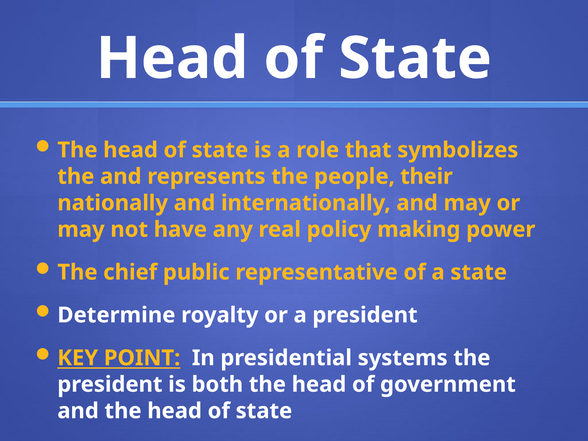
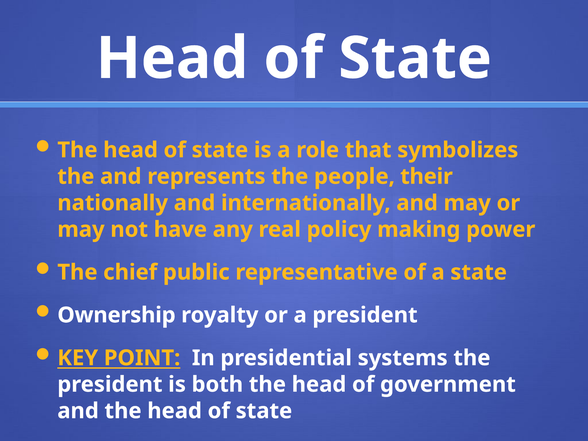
Determine: Determine -> Ownership (116, 315)
